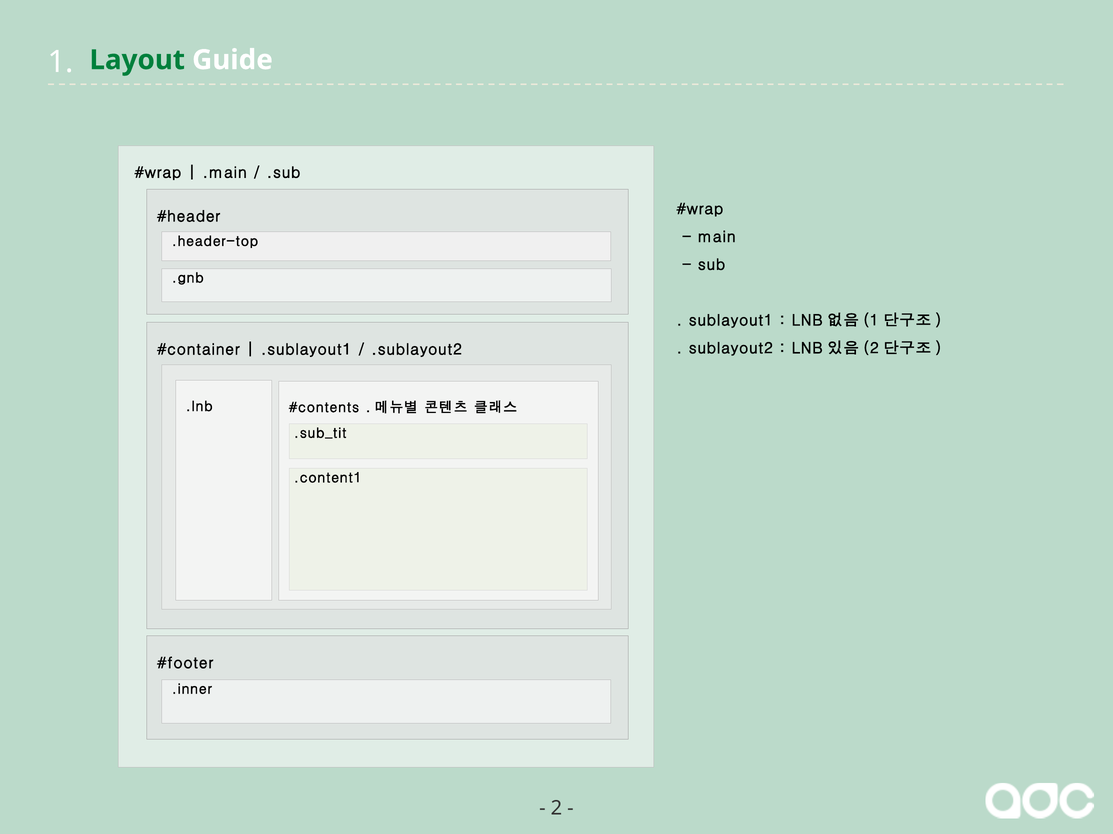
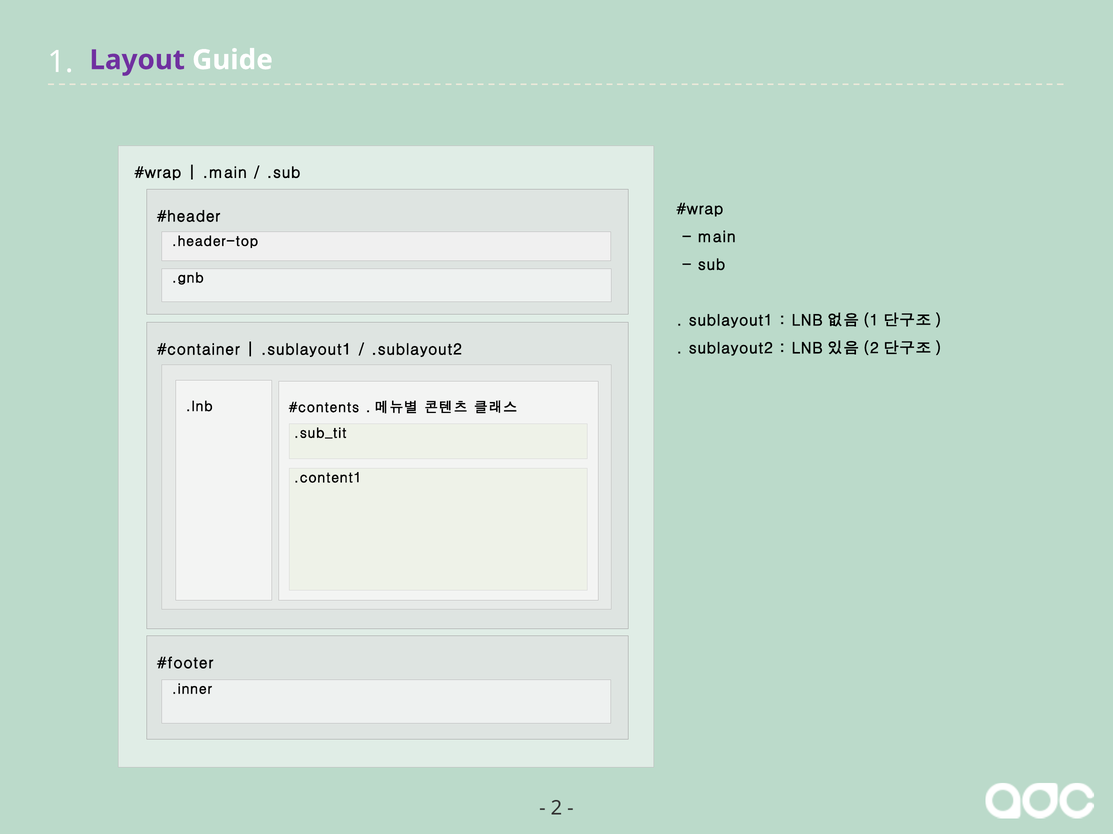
Layout colour: green -> purple (137, 60)
